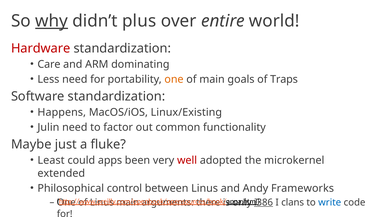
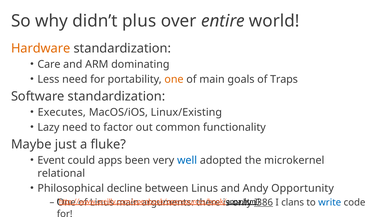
why underline: present -> none (52, 21)
Hardware colour: red -> orange (41, 48)
Happens: Happens -> Executes (62, 112)
Julin: Julin -> Lazy (48, 127)
Least: Least -> Event (51, 160)
well colour: red -> blue (187, 160)
extended: extended -> relational (61, 173)
control: control -> decline (124, 188)
Frameworks: Frameworks -> Opportunity (303, 188)
